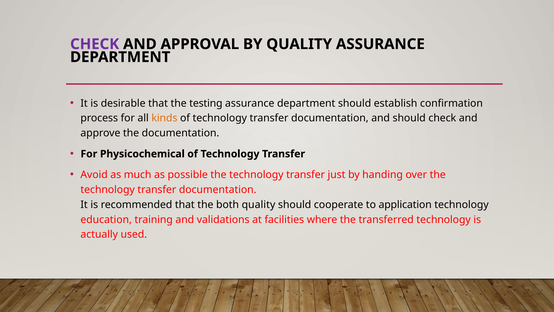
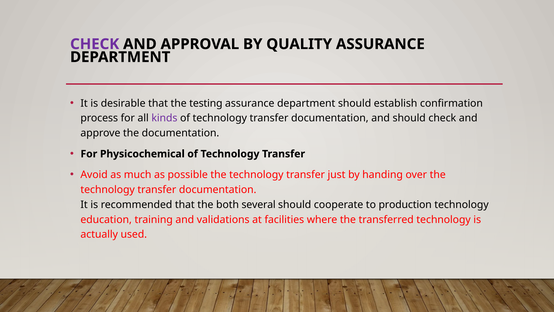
kinds colour: orange -> purple (164, 118)
both quality: quality -> several (259, 204)
application: application -> production (405, 204)
